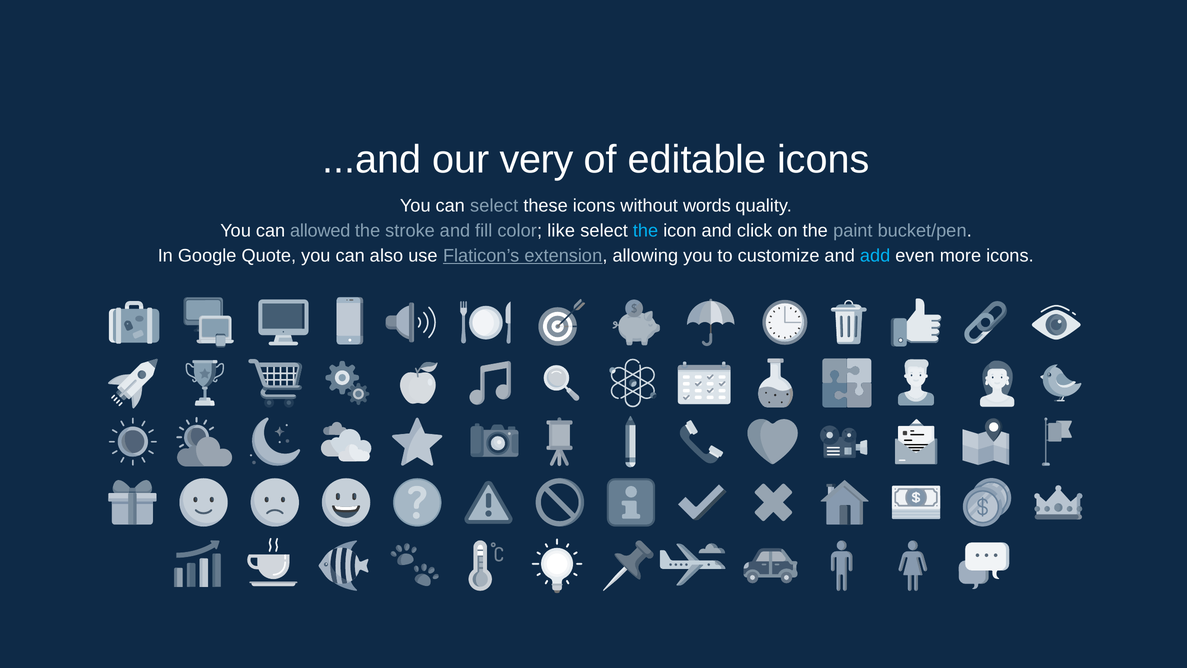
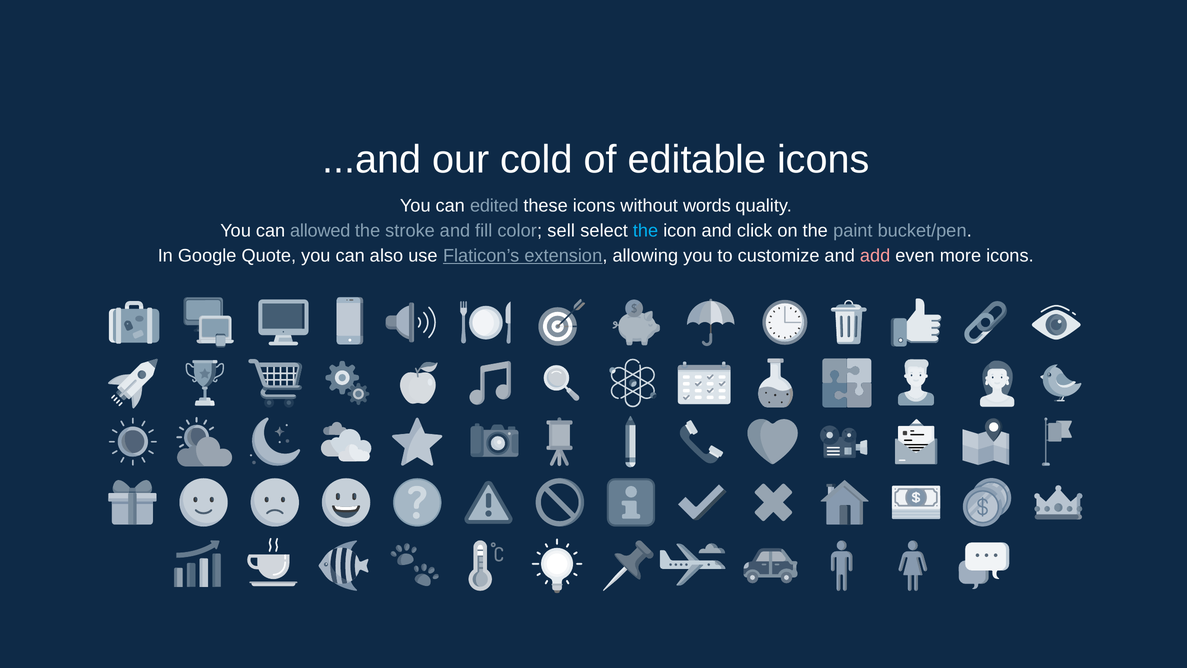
very: very -> cold (536, 160)
can select: select -> edited (494, 206)
like: like -> sell (561, 231)
add colour: light blue -> pink (875, 256)
